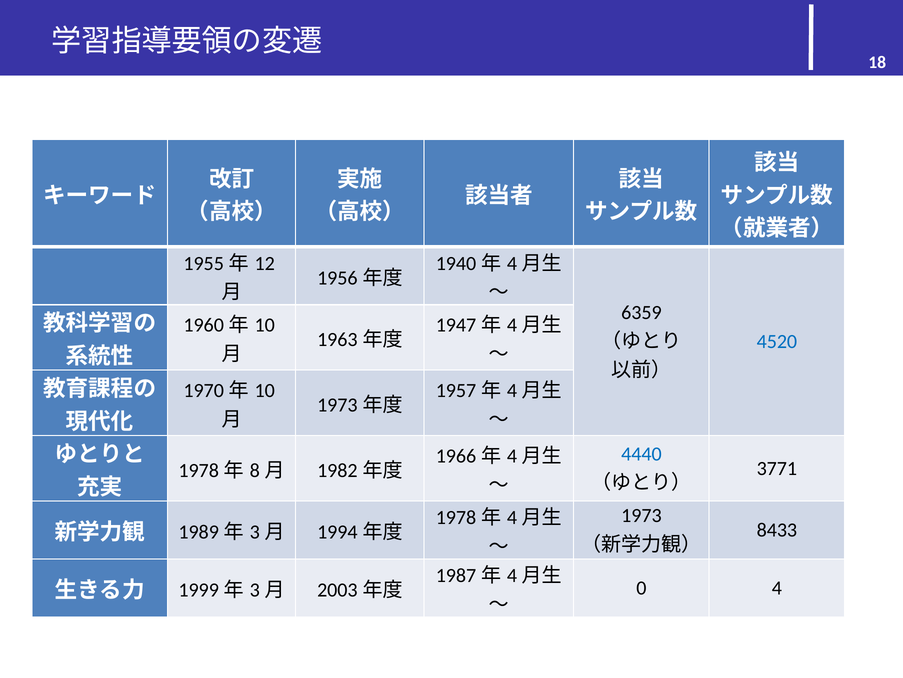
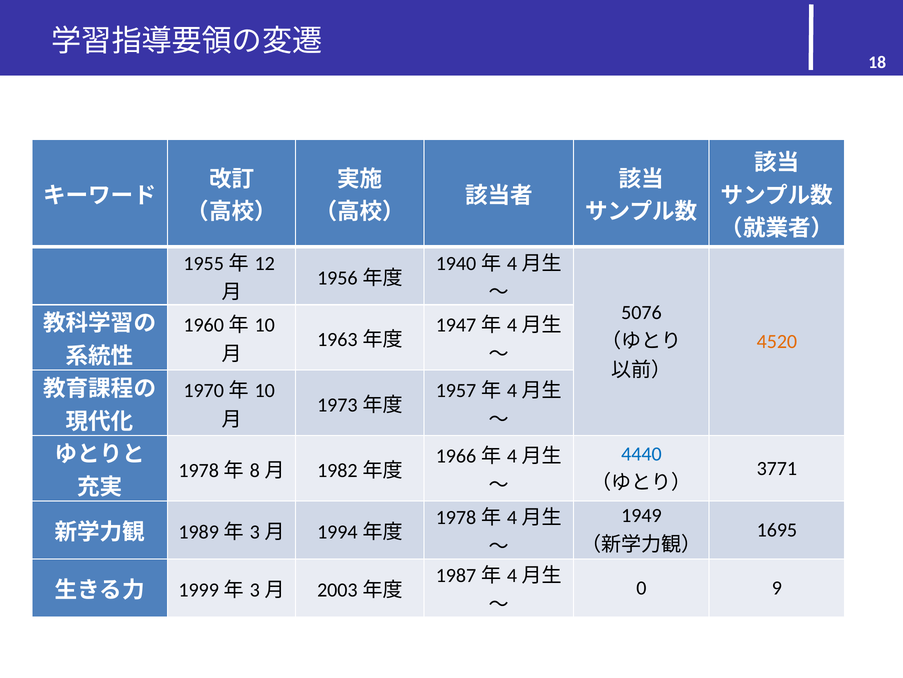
6359: 6359 -> 5076 (641, 312)
4520 colour: blue -> orange (777, 341)
1973: 1973 -> 1949 (641, 515)
8433: 8433 -> 1695 (777, 530)
4: 4 -> 9 (777, 588)
